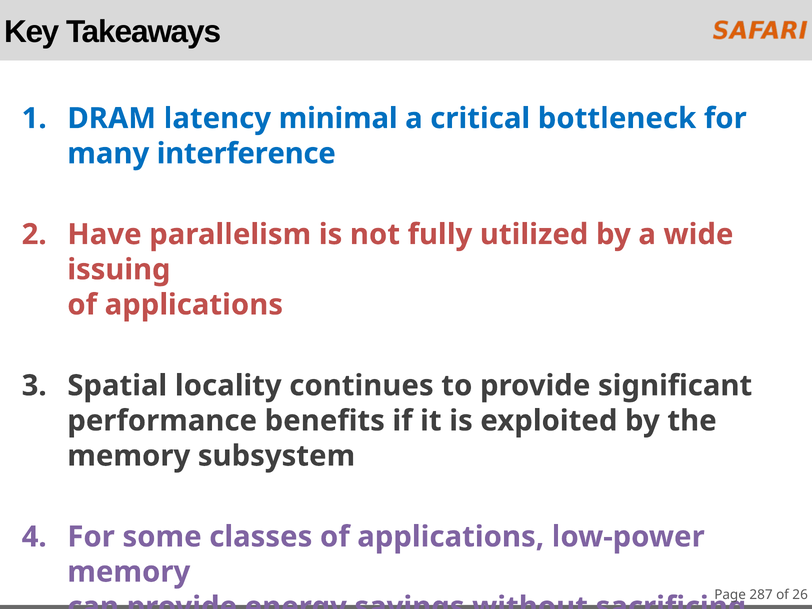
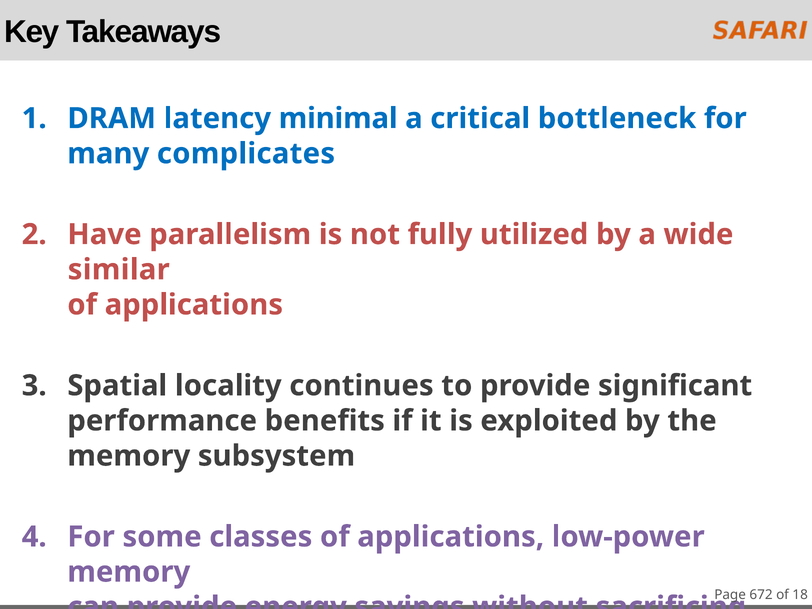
interference: interference -> complicates (246, 154)
issuing: issuing -> similar (119, 270)
287: 287 -> 672 (761, 595)
26: 26 -> 18 (800, 595)
